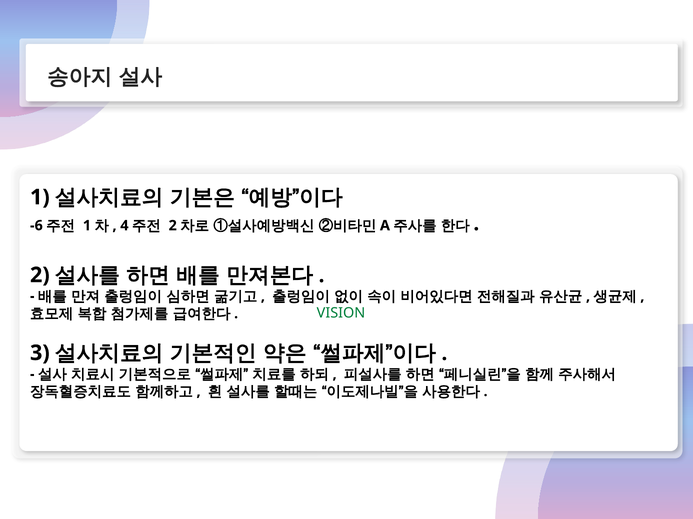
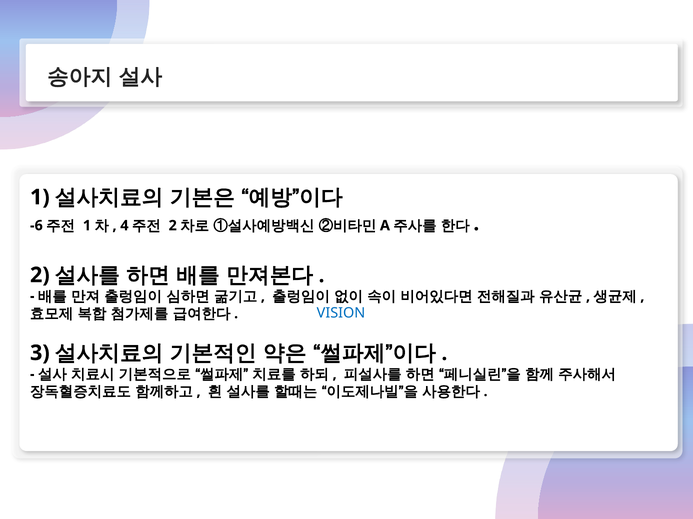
VISION colour: green -> blue (341, 314)
